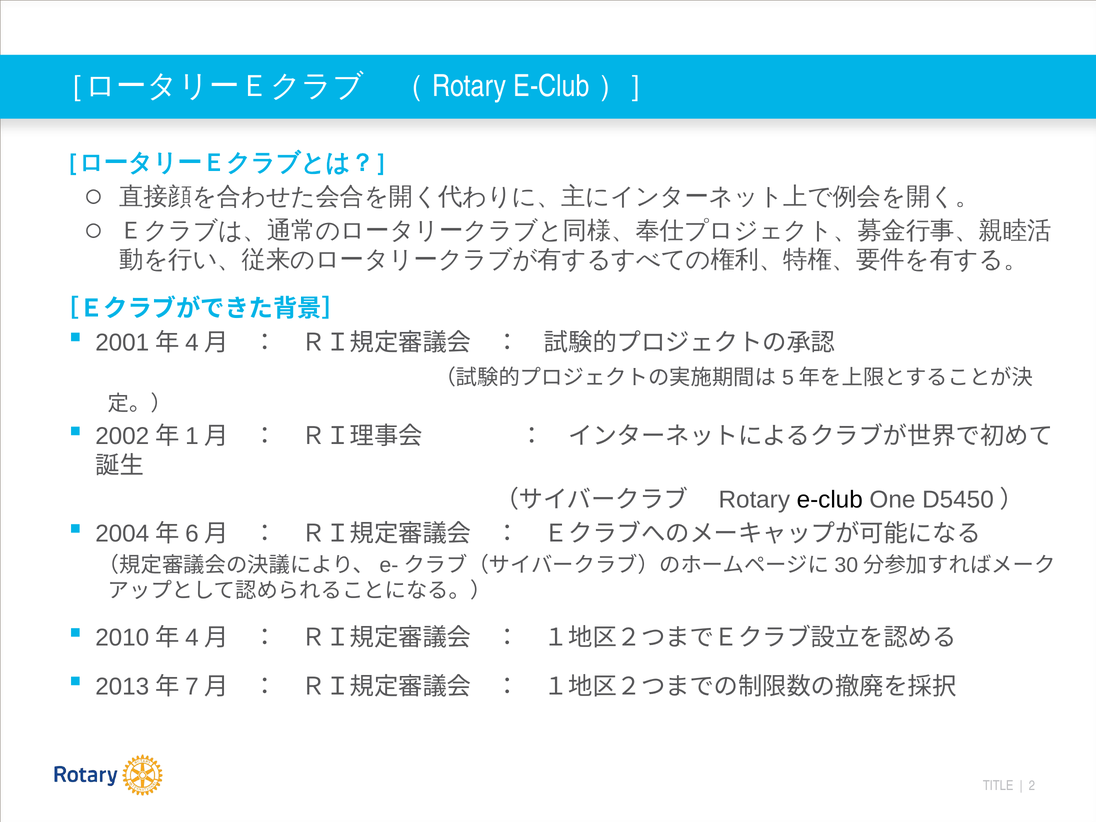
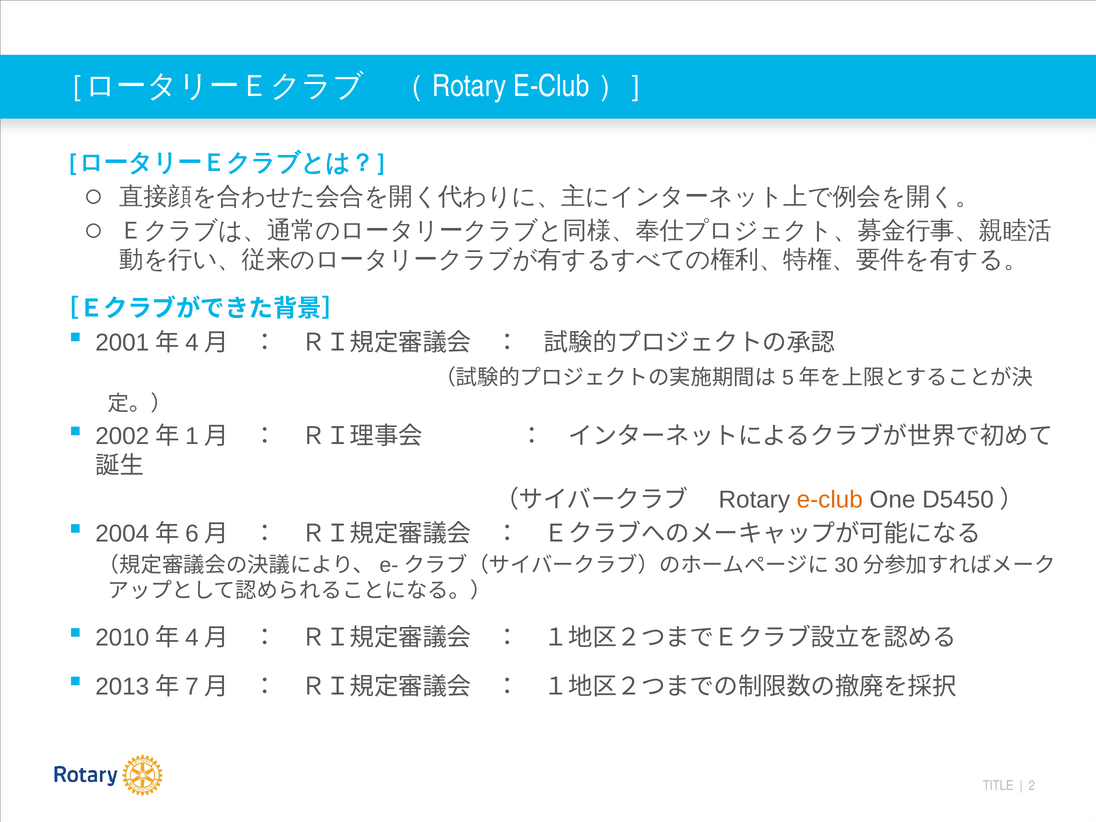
e-club colour: black -> orange (830, 500)
